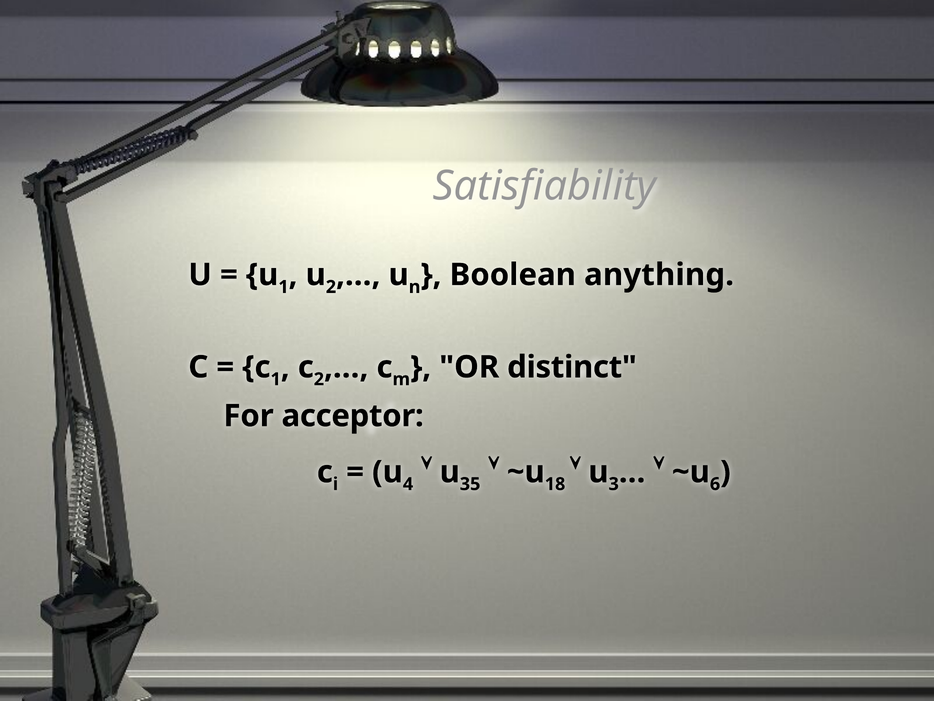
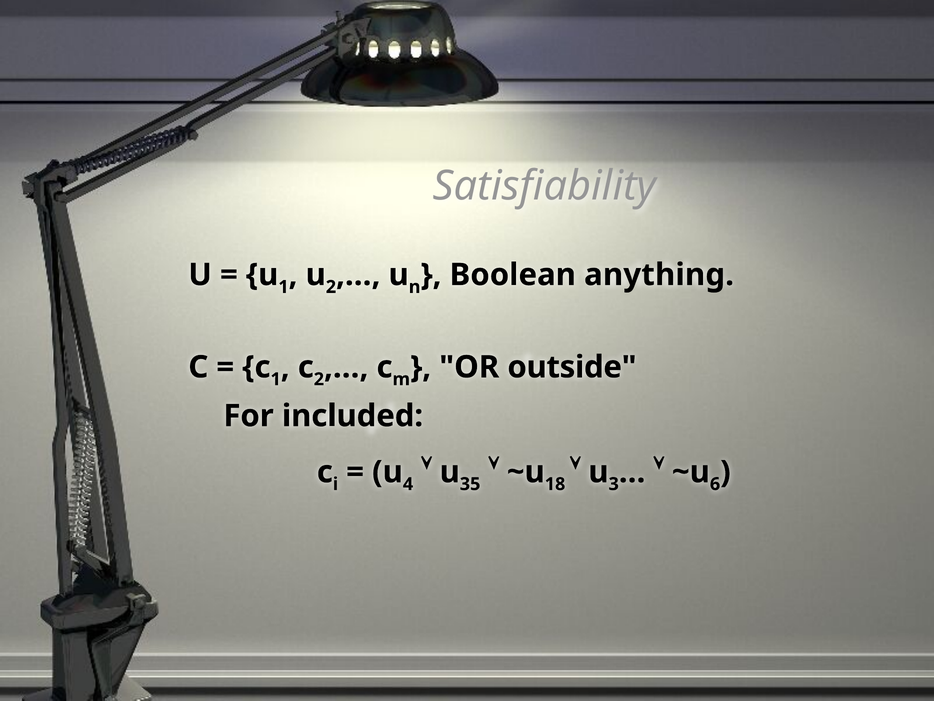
distinct: distinct -> outside (572, 367)
acceptor: acceptor -> included (352, 416)
